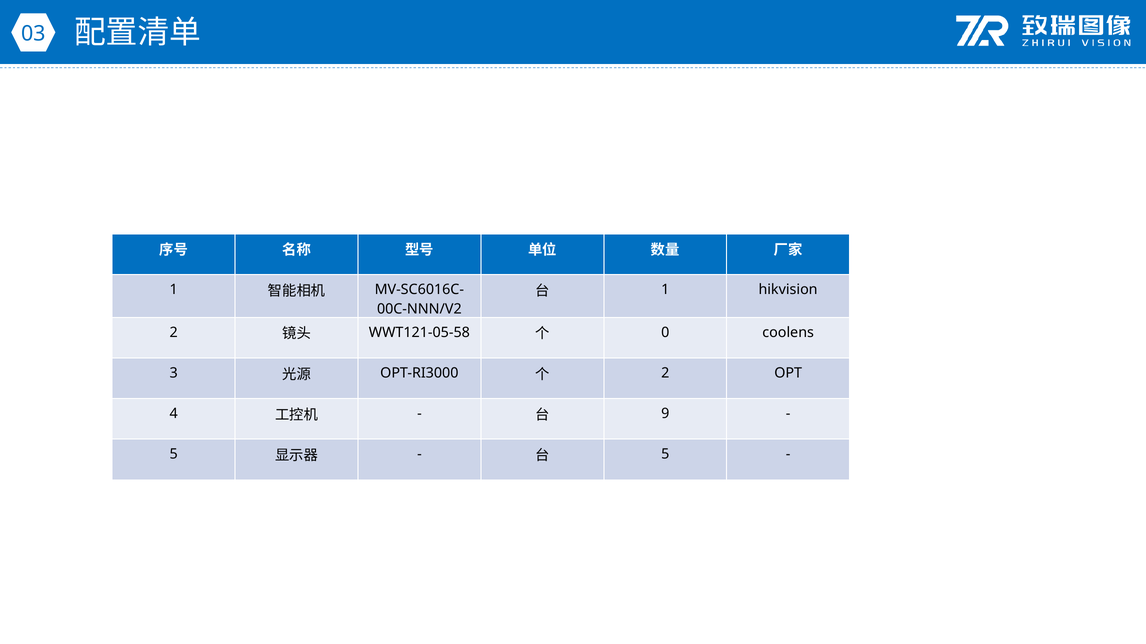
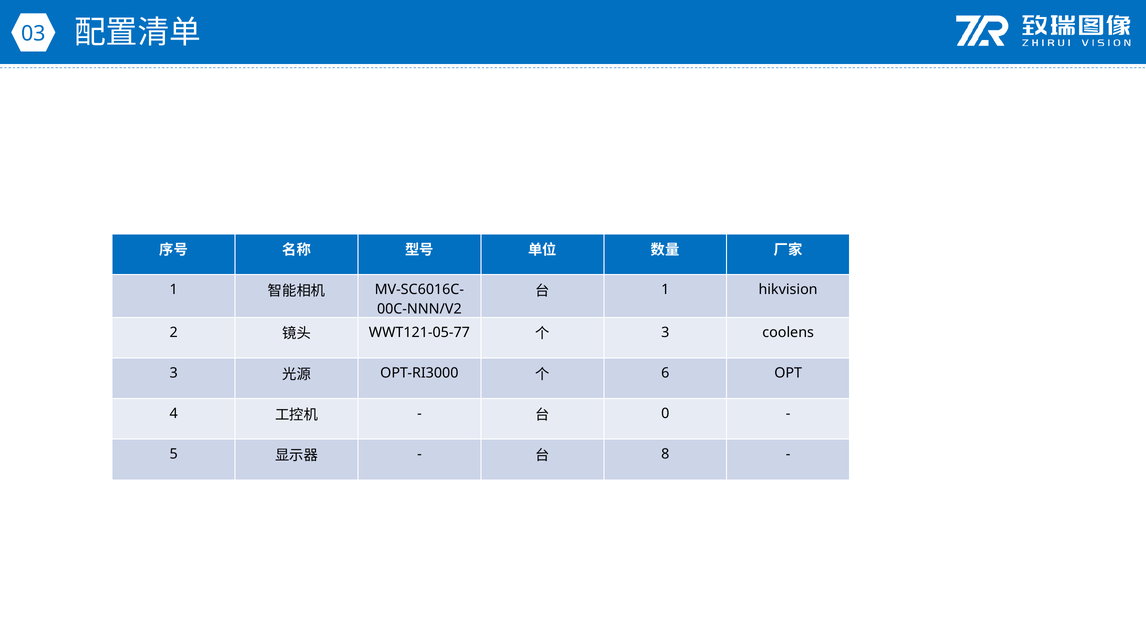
WWT121-05-58: WWT121-05-58 -> WWT121-05-77 (419, 333)
0: 0 -> 3 (665, 333)
2: 2 -> 6 (665, 373)
9: 9 -> 0 (665, 414)
5: 5 -> 8 (665, 455)
